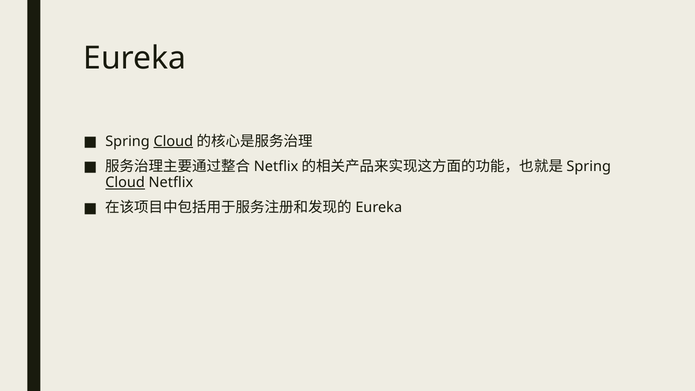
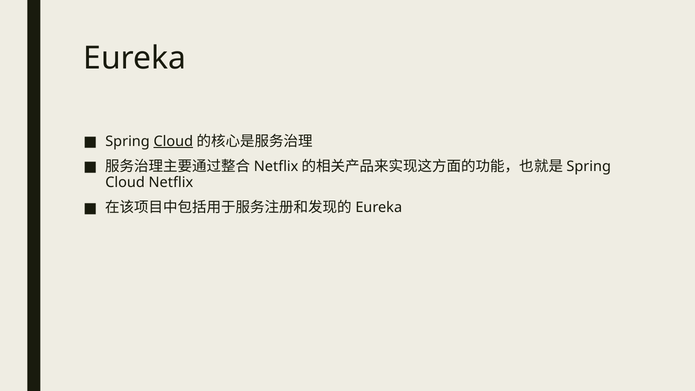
Cloud underline: present -> none (125, 183)
